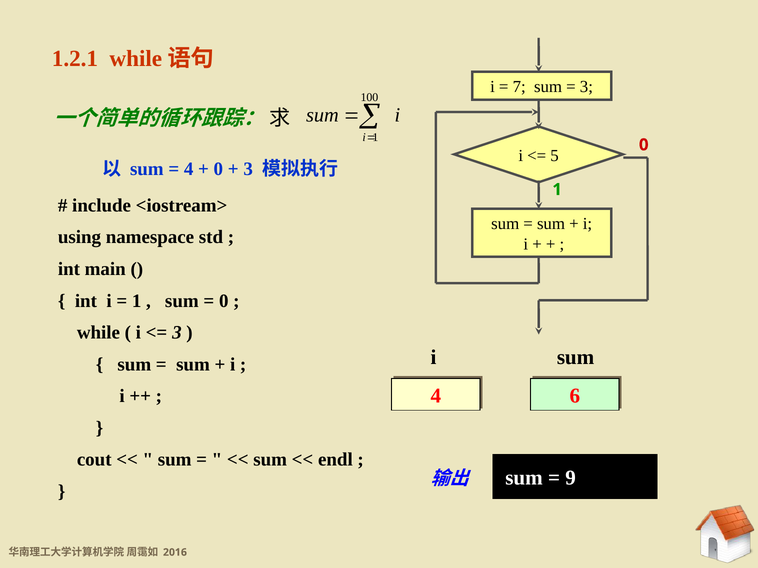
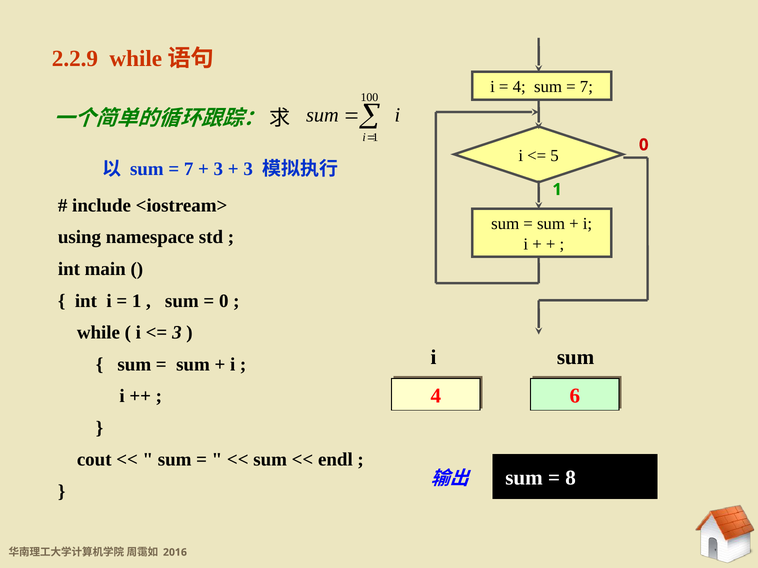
1.2.1: 1.2.1 -> 2.2.9 (75, 58)
7: 7 -> 4 (519, 87)
3: 3 -> 7 (586, 87)
4: 4 -> 7 (189, 169)
0: 0 -> 3 (218, 169)
9: 9 -> 8 (571, 478)
